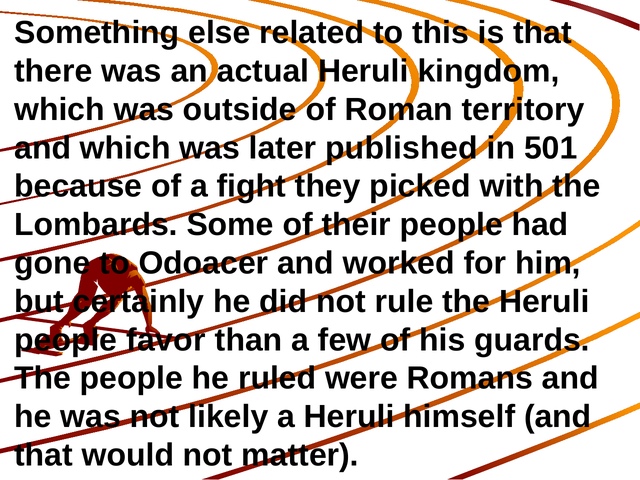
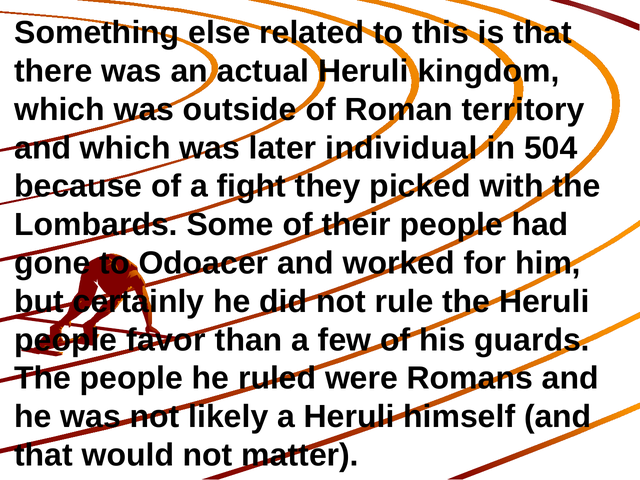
published: published -> individual (401, 148)
501: 501 -> 504 (551, 148)
